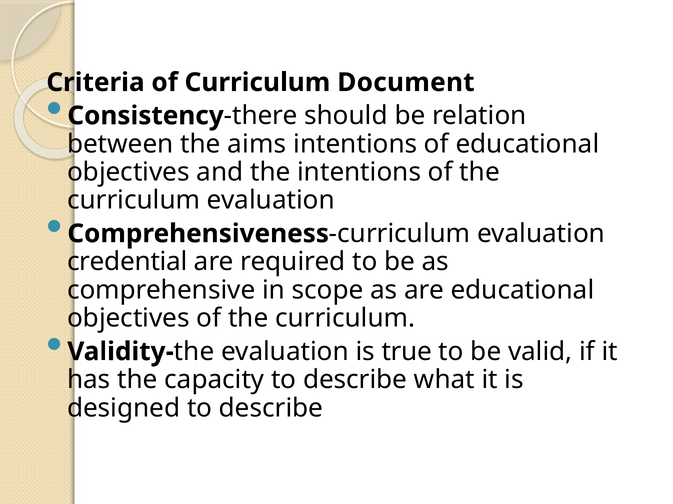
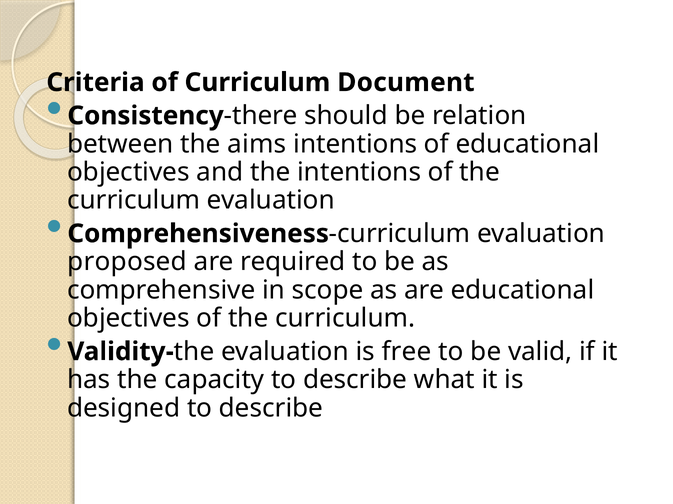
credential: credential -> proposed (127, 262)
true: true -> free (407, 352)
